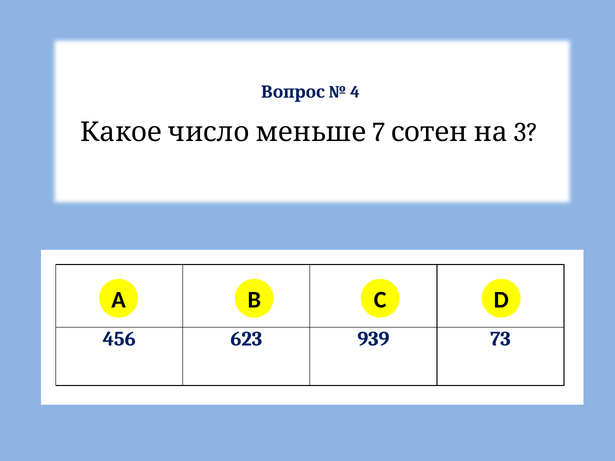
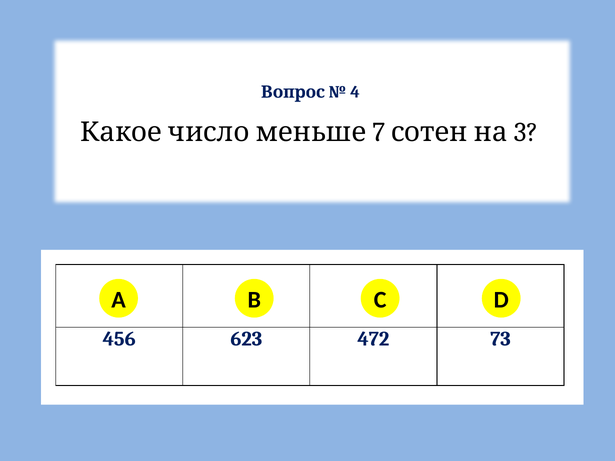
939: 939 -> 472 (373, 339)
